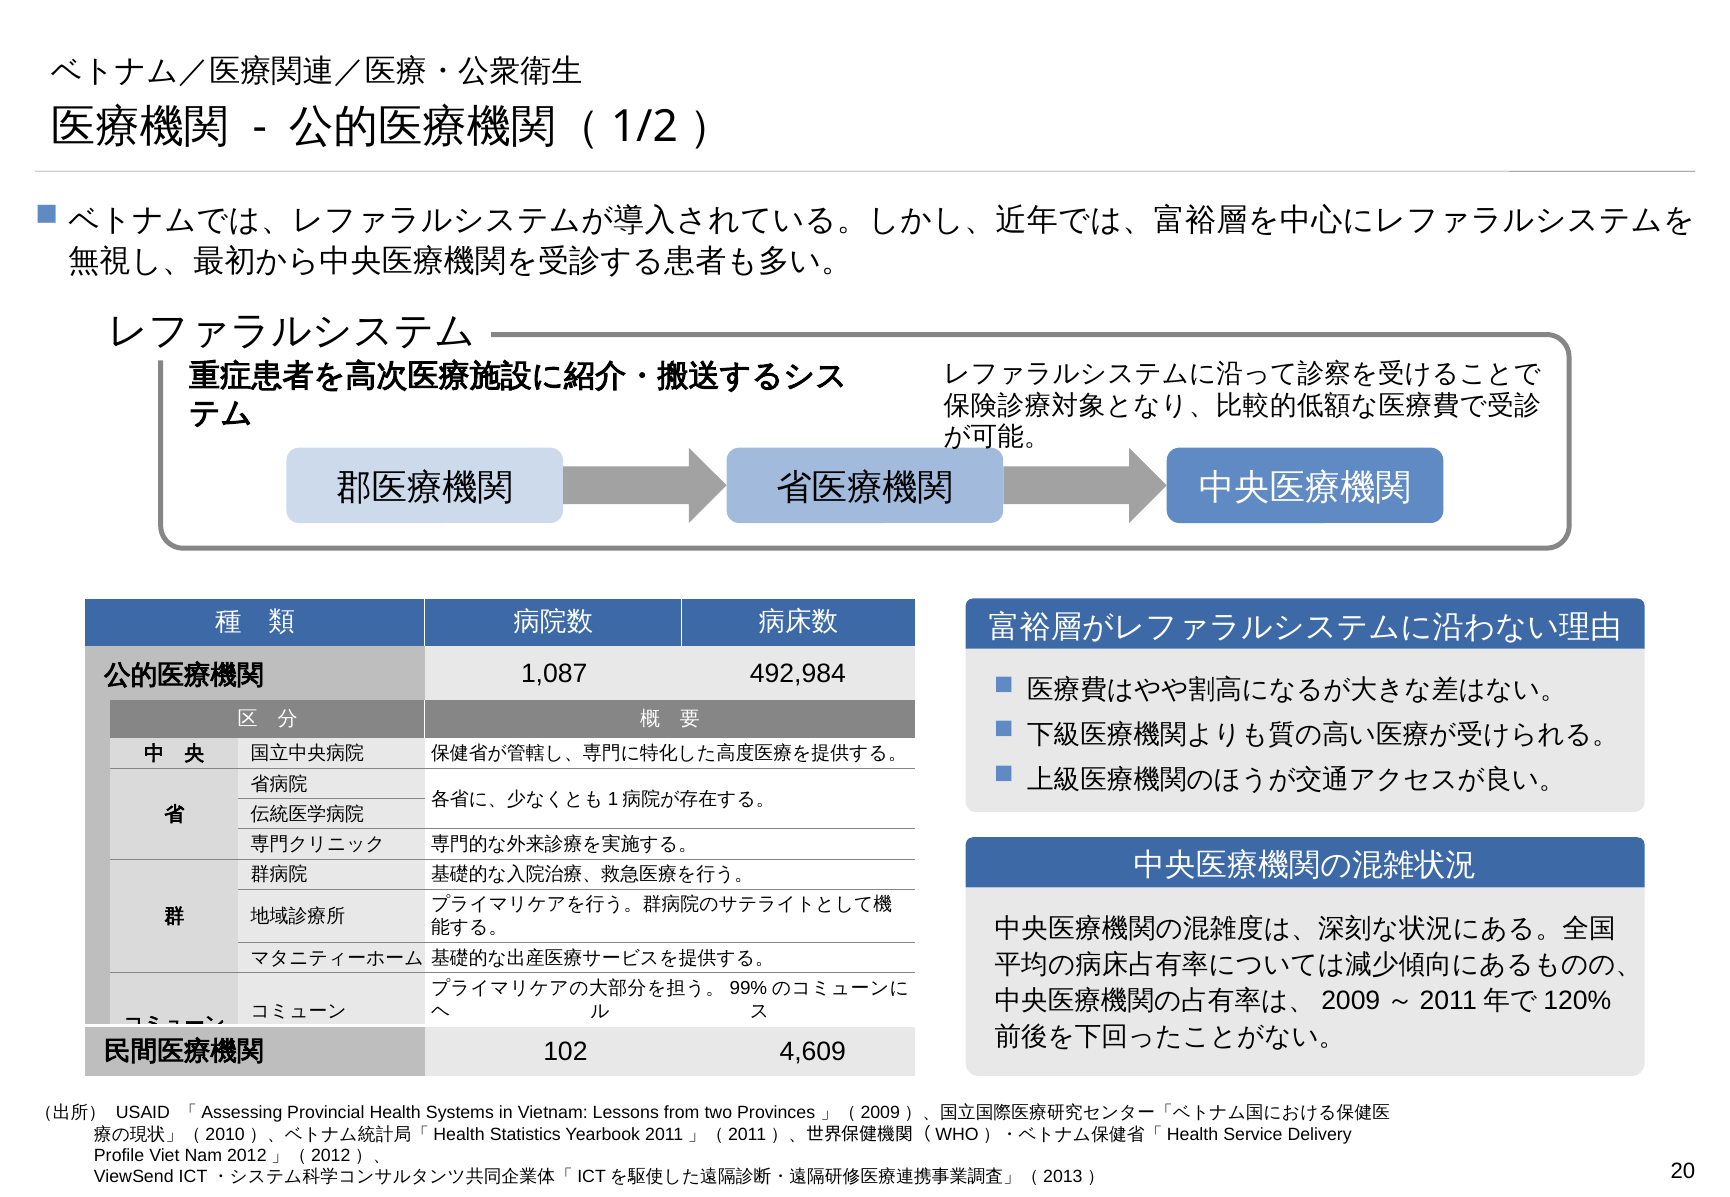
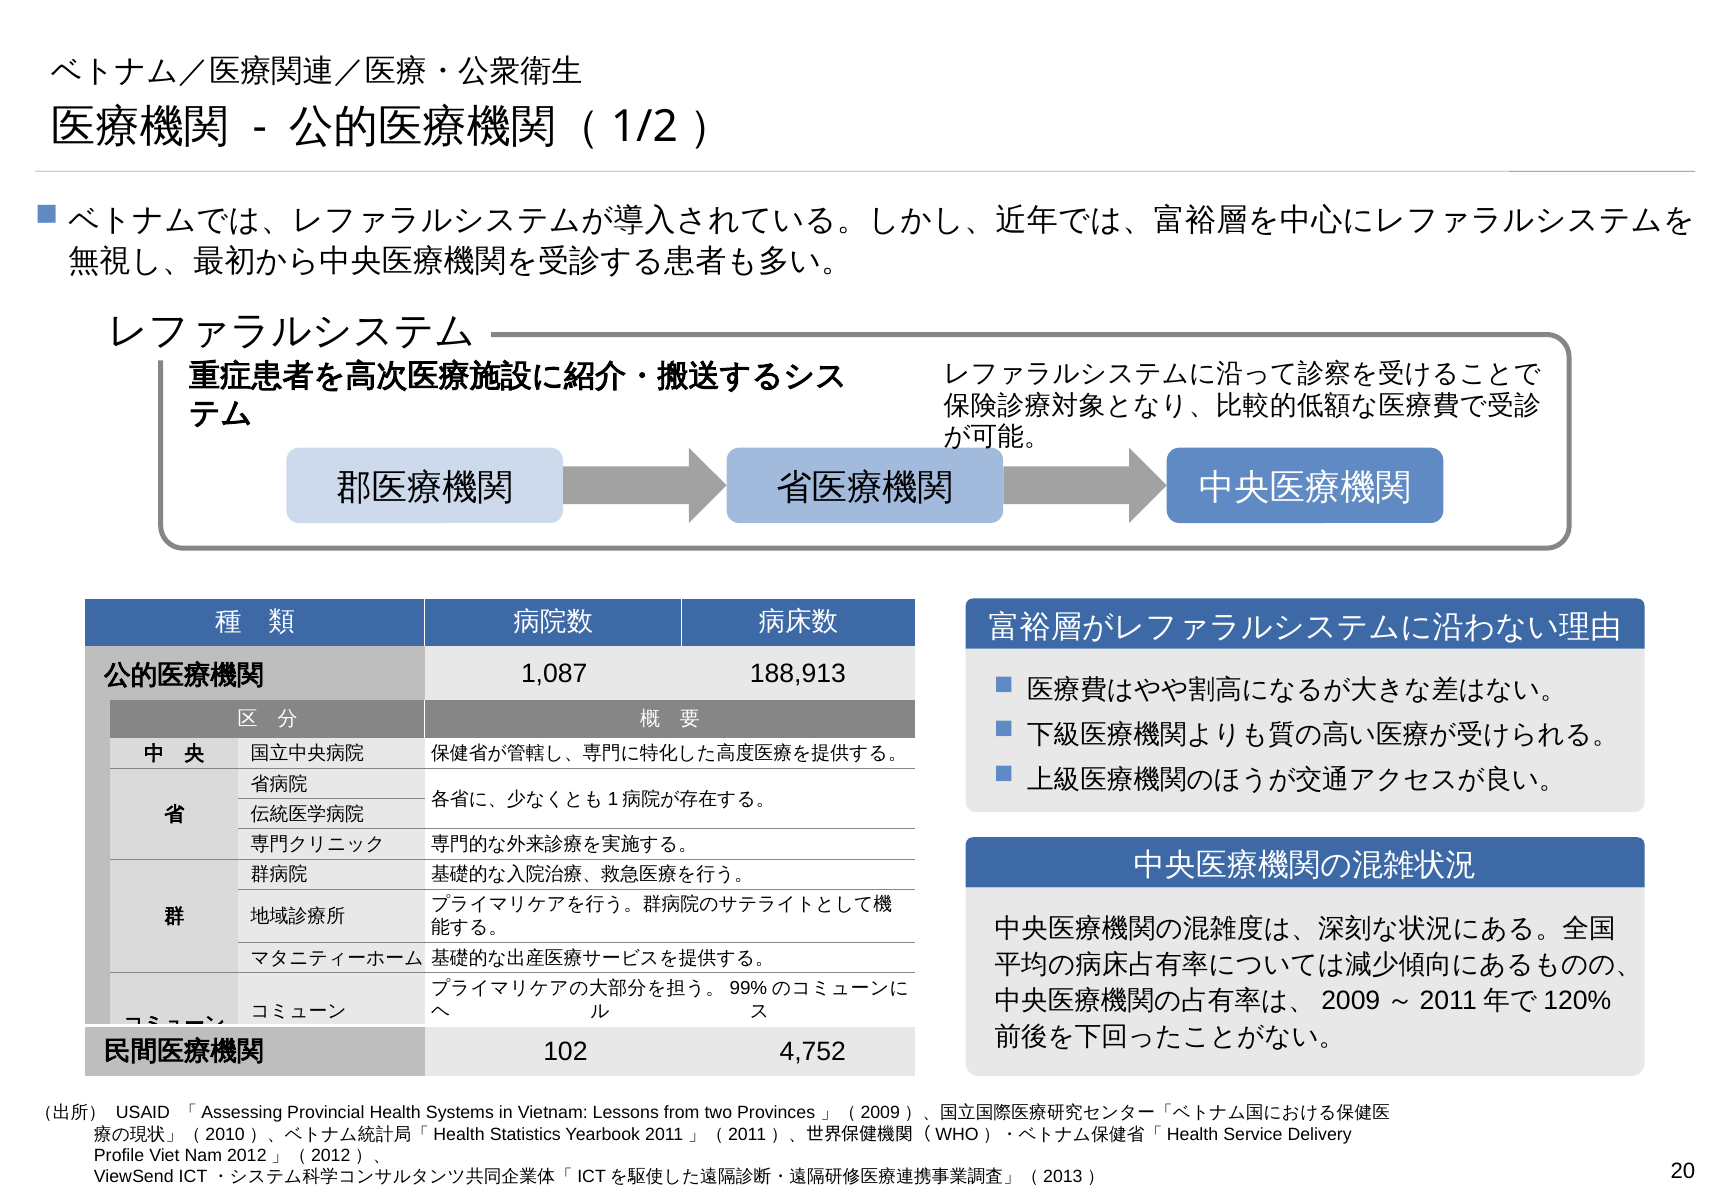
492,984: 492,984 -> 188,913 (798, 674)
4,609: 4,609 -> 4,752 (813, 1052)
